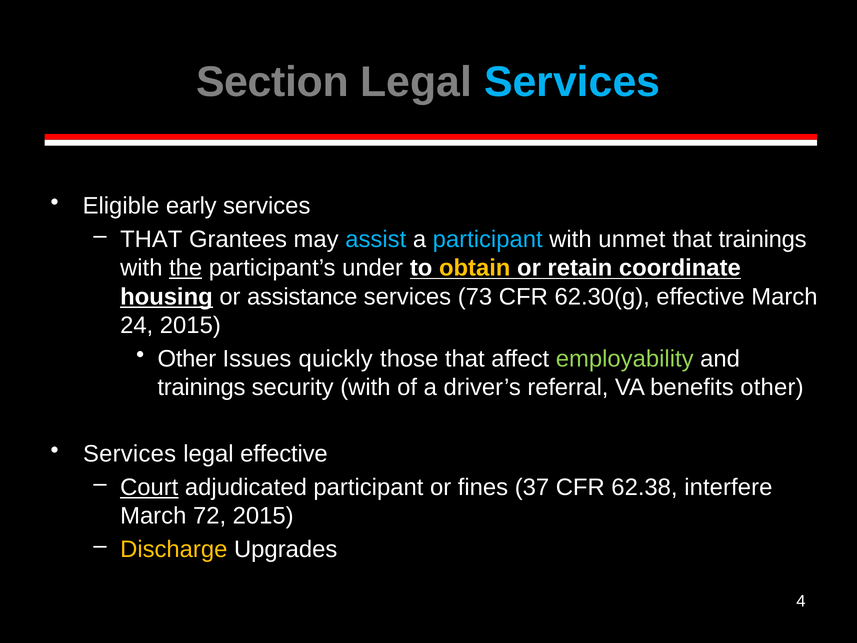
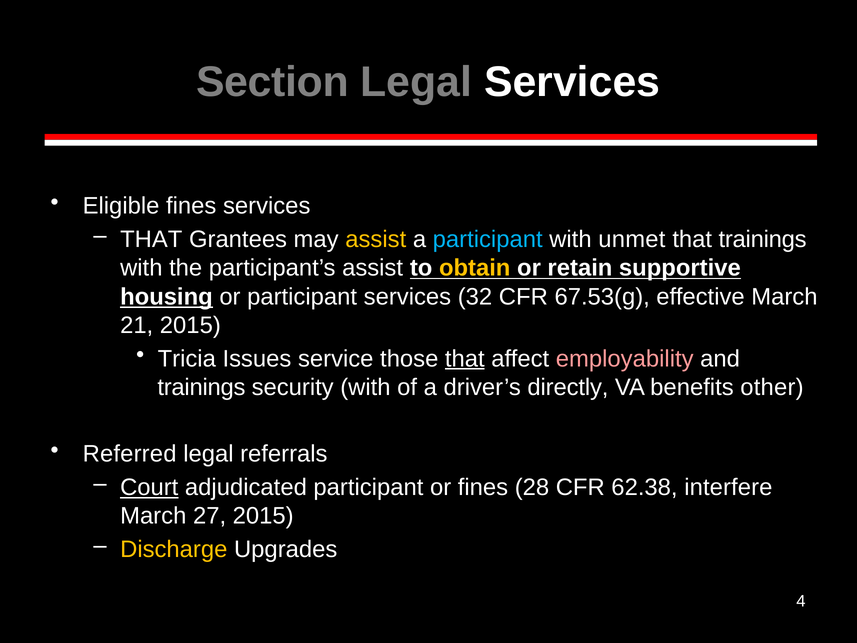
Services colour: light blue -> white (572, 82)
Eligible early: early -> fines (191, 206)
assist colour: light blue -> yellow (376, 239)
the underline: present -> none (186, 268)
participant’s under: under -> assist (373, 268)
coordinate: coordinate -> supportive (680, 268)
or assistance: assistance -> participant (302, 297)
73: 73 -> 32 (475, 297)
62.30(g: 62.30(g -> 67.53(g (602, 297)
24: 24 -> 21 (137, 325)
Other: Other -> Tricia (187, 359)
quickly: quickly -> service (336, 359)
that underline: none -> present (465, 359)
employability colour: light green -> pink (625, 359)
referral: referral -> directly (568, 387)
Services: Services -> Referred (130, 454)
legal effective: effective -> referrals (284, 454)
37: 37 -> 28 (532, 487)
72: 72 -> 27 (210, 516)
